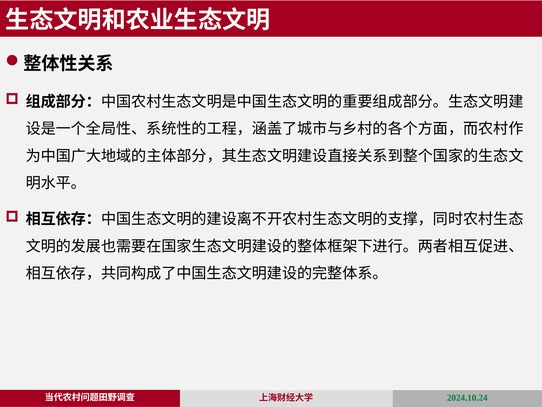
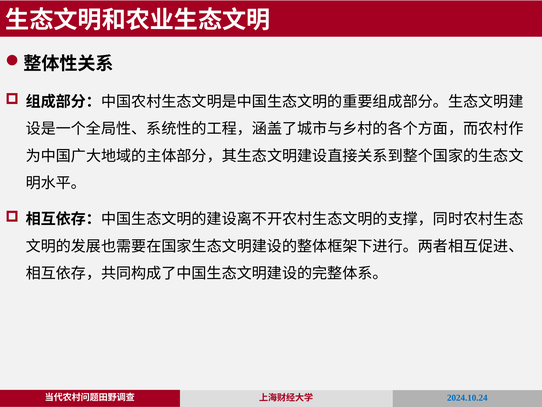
2024.10.24 colour: green -> blue (467, 397)
